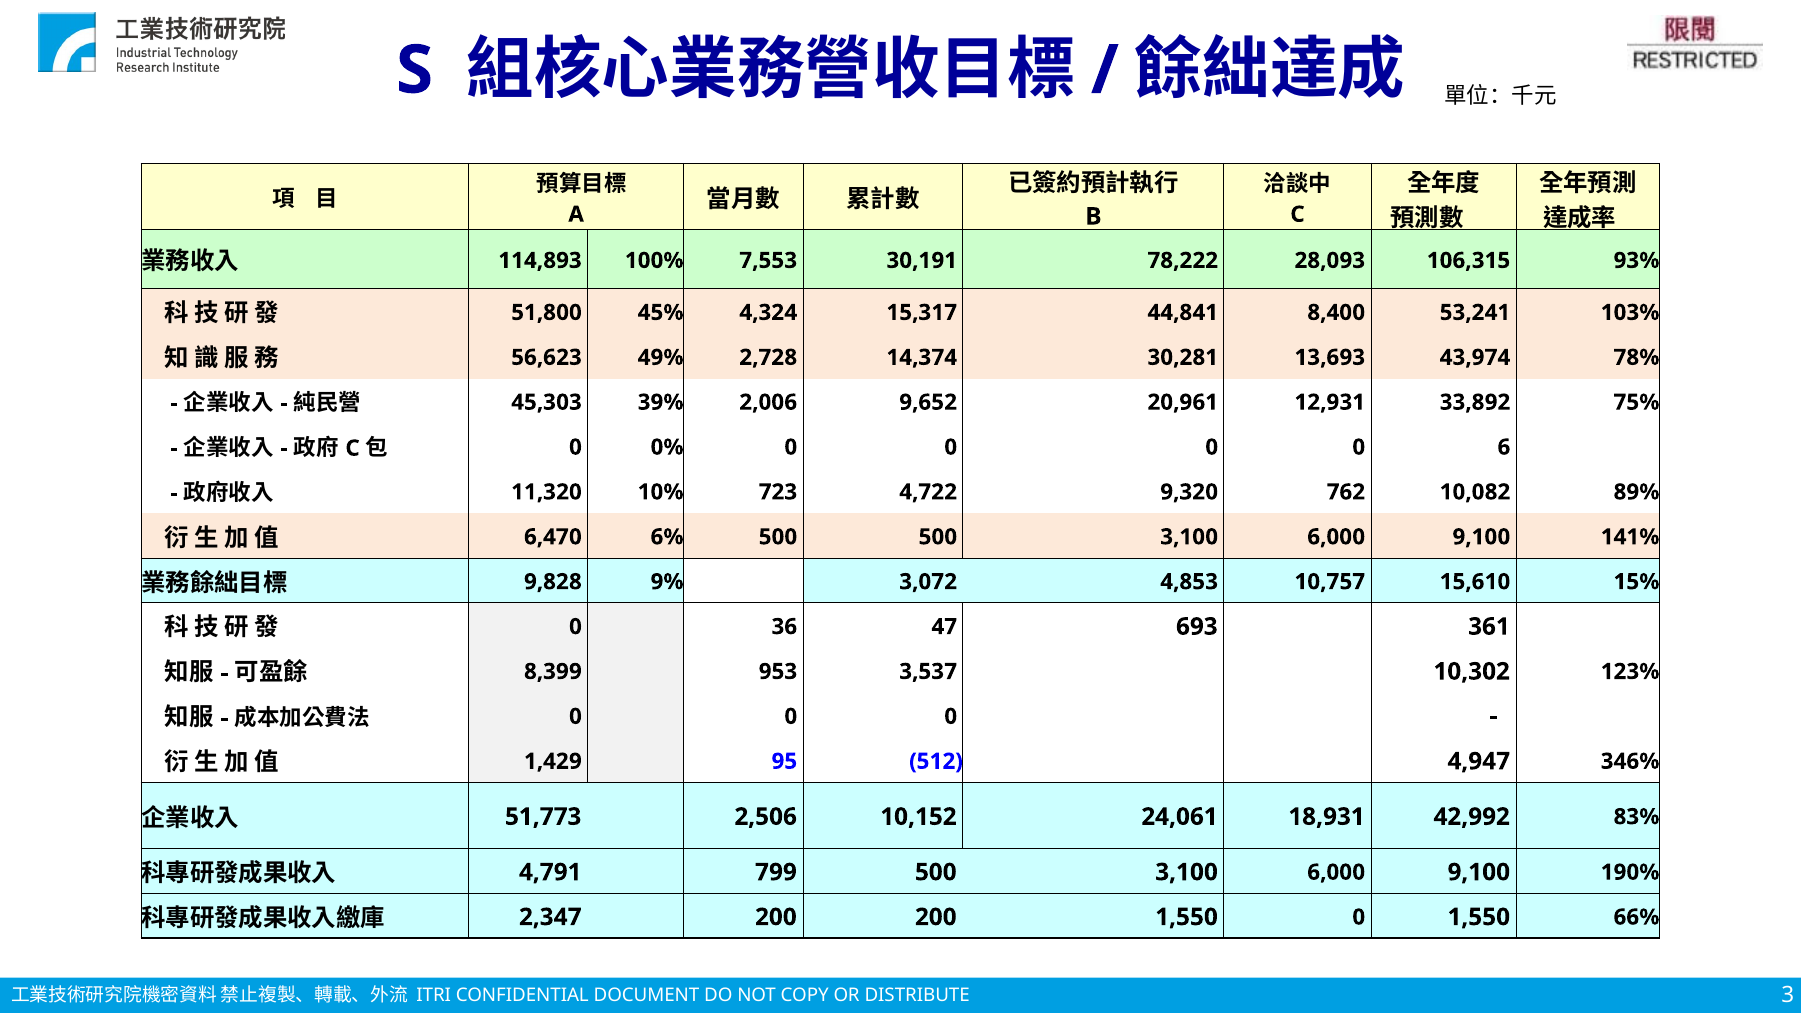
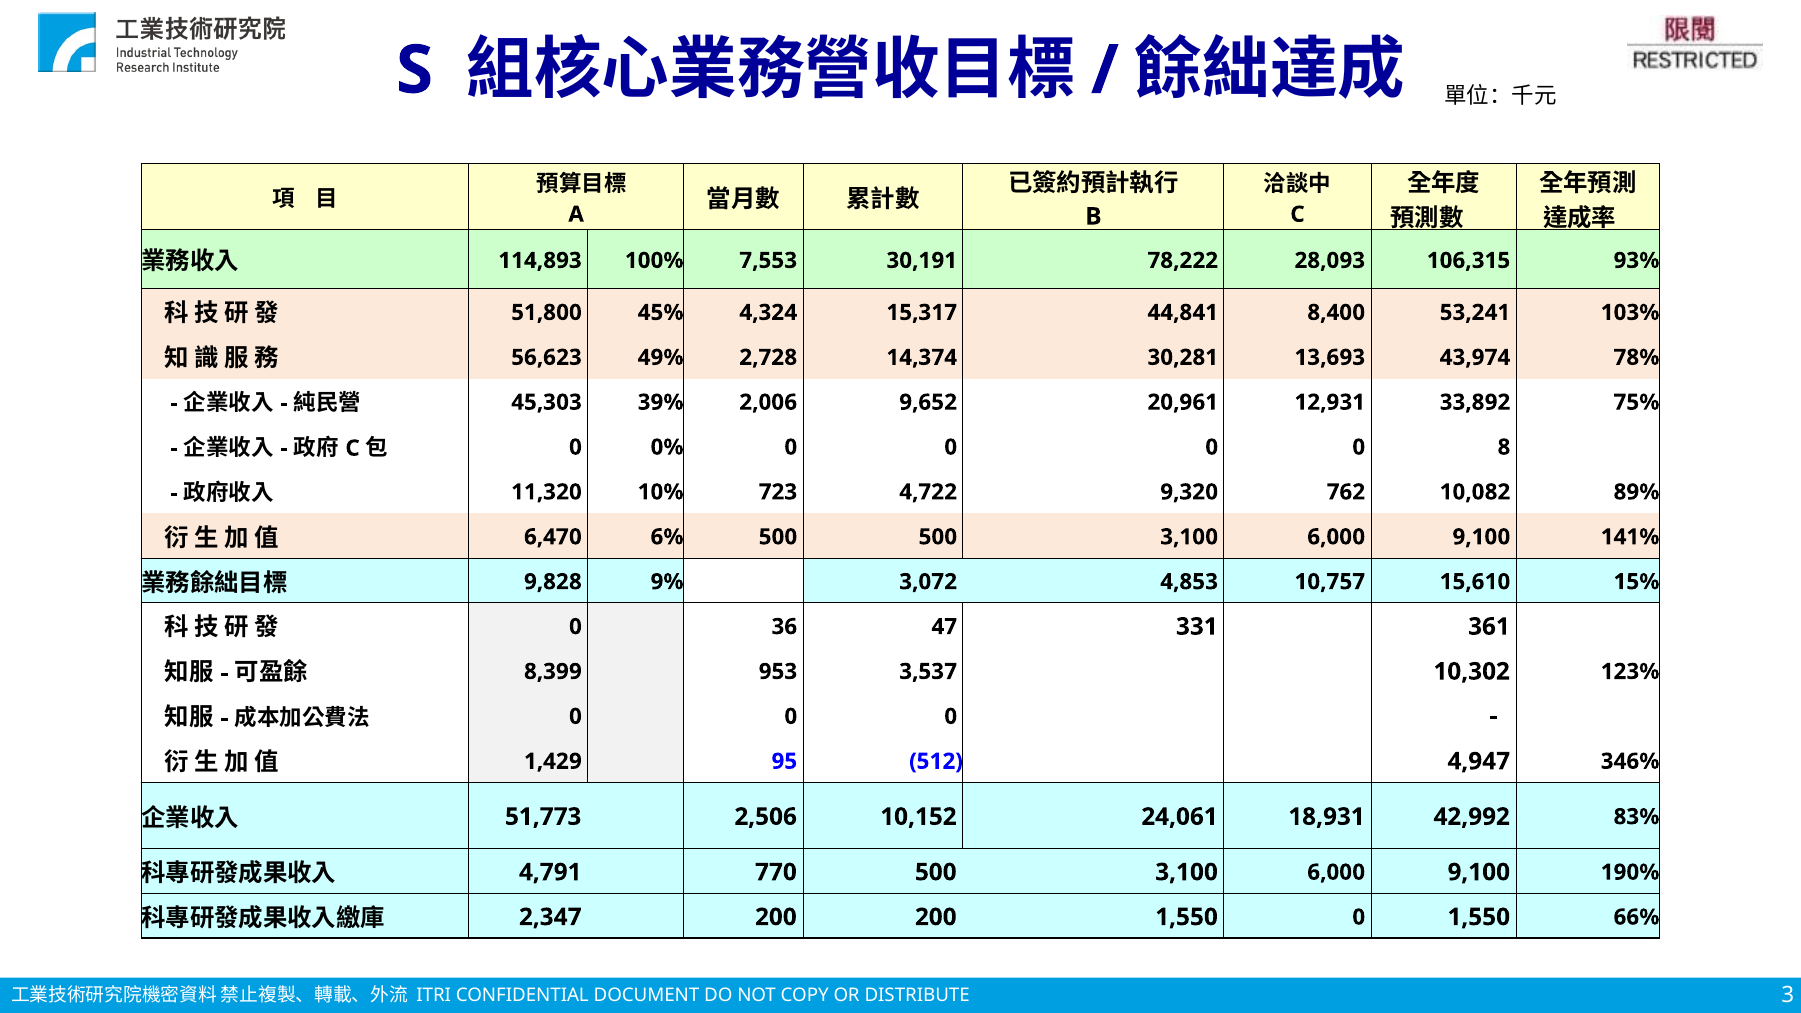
6: 6 -> 8 (1504, 447)
693: 693 -> 331 (1197, 627)
799: 799 -> 770 (776, 872)
